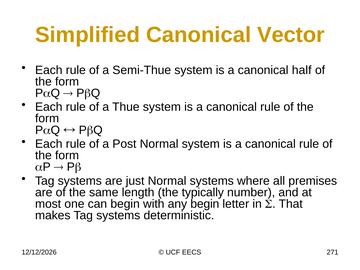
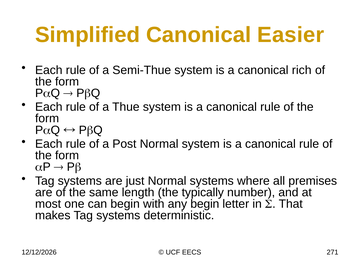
Vector: Vector -> Easier (291, 35)
half: half -> rich (302, 70)
